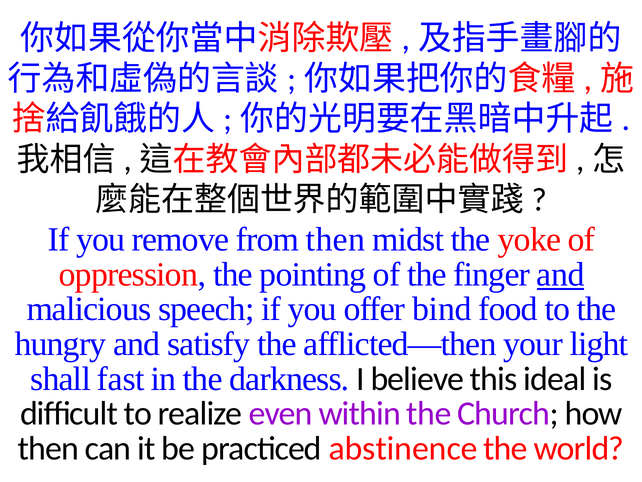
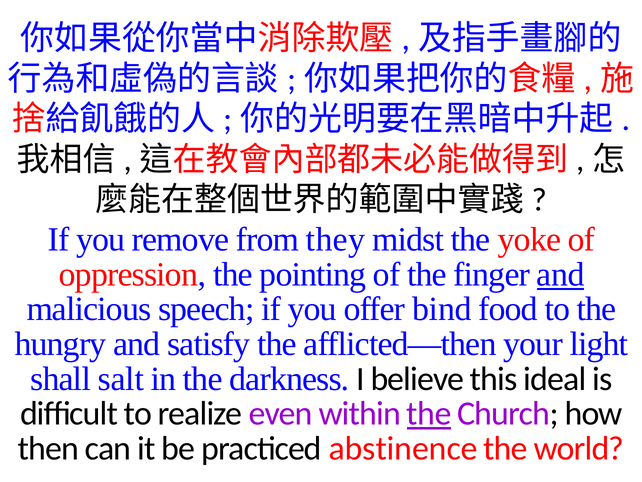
from then: then -> they (336, 239)
fast: fast -> salt (121, 378)
the underline: none -> present (429, 413)
